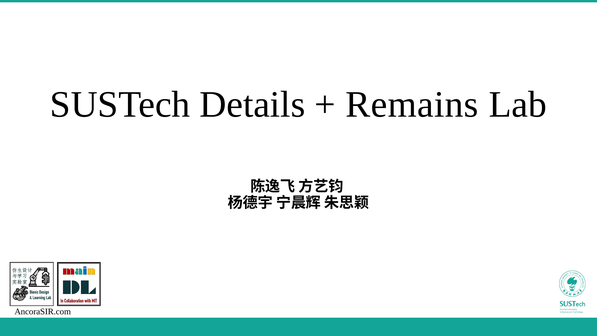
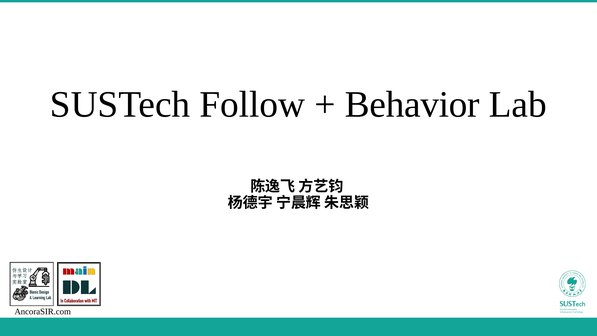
Details: Details -> Follow (252, 104)
Remains: Remains -> Behavior (412, 104)
